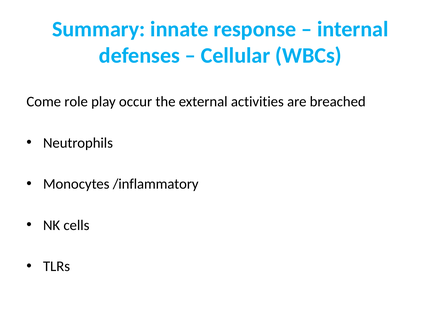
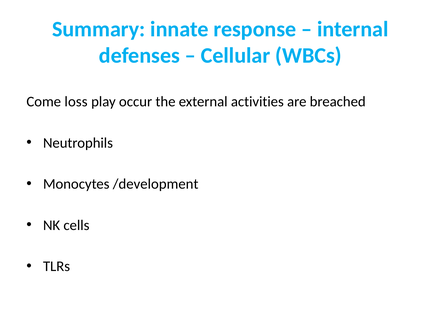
role: role -> loss (76, 102)
/inflammatory: /inflammatory -> /development (156, 184)
